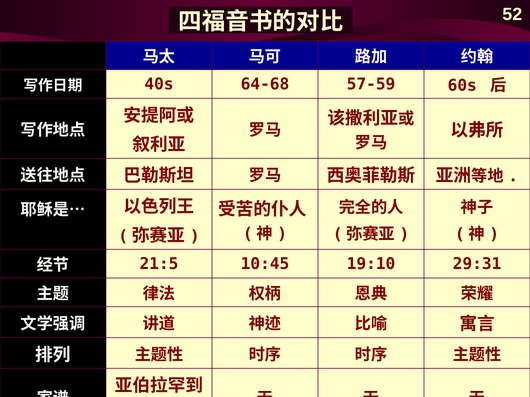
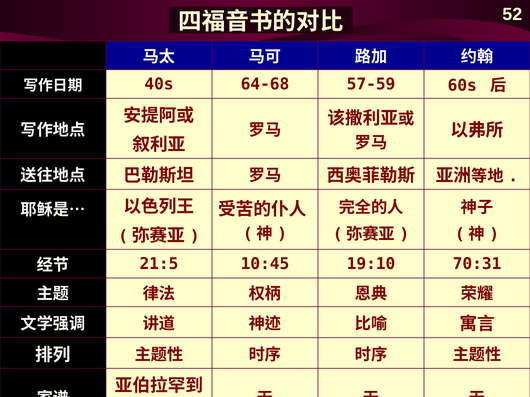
29:31: 29:31 -> 70:31 (477, 264)
